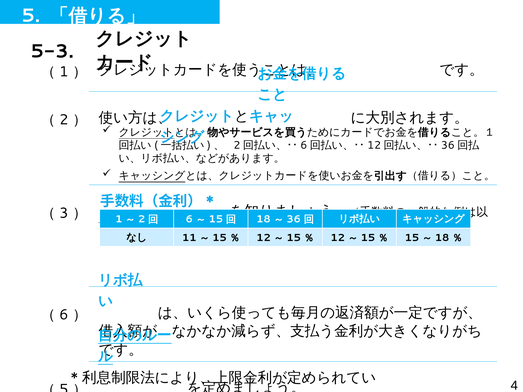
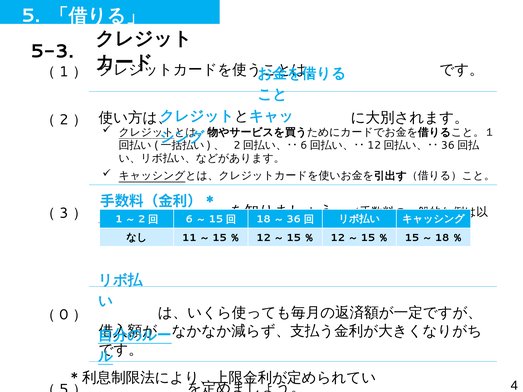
6: 6 -> 0 (64, 315)
